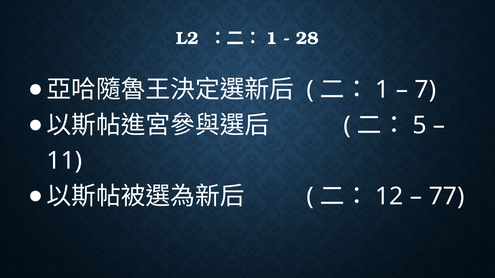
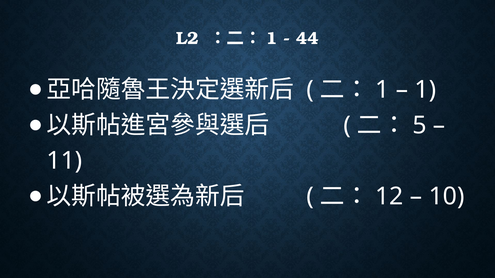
28: 28 -> 44 (307, 38)
7: 7 -> 1 (425, 90)
77: 77 -> 10 (447, 197)
